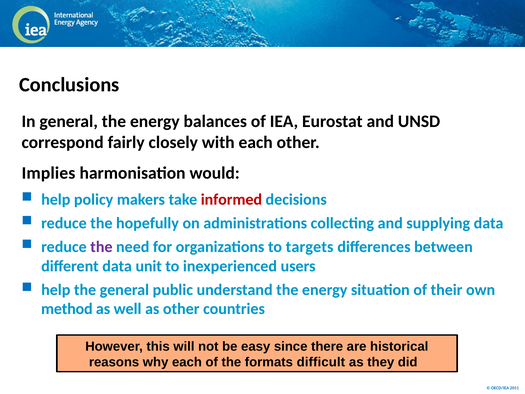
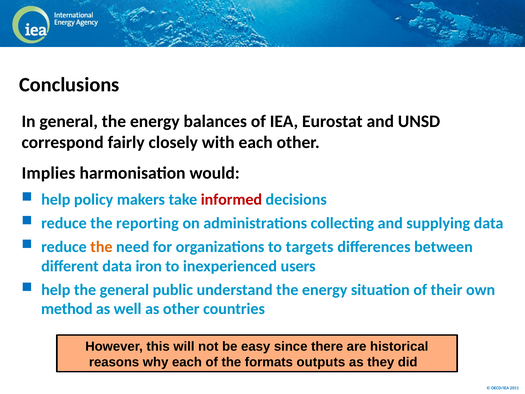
hopefully: hopefully -> reporting (147, 223)
the colour: purple -> orange (101, 247)
unit: unit -> iron (149, 266)
difficult: difficult -> outputs (321, 362)
